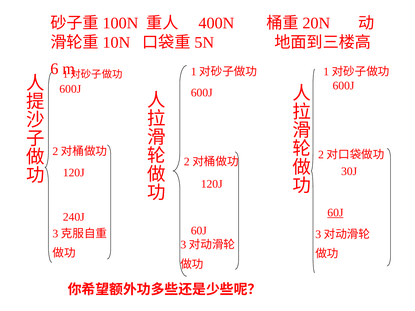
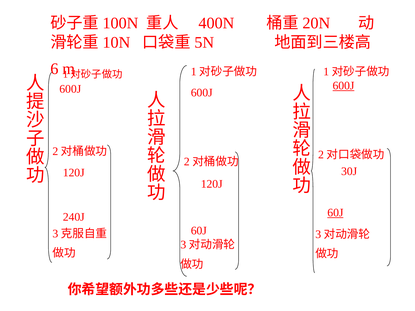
600J underline: none -> present (343, 86)
